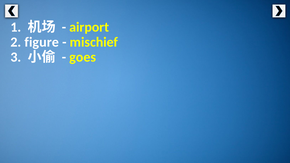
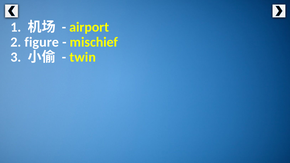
goes: goes -> twin (83, 57)
